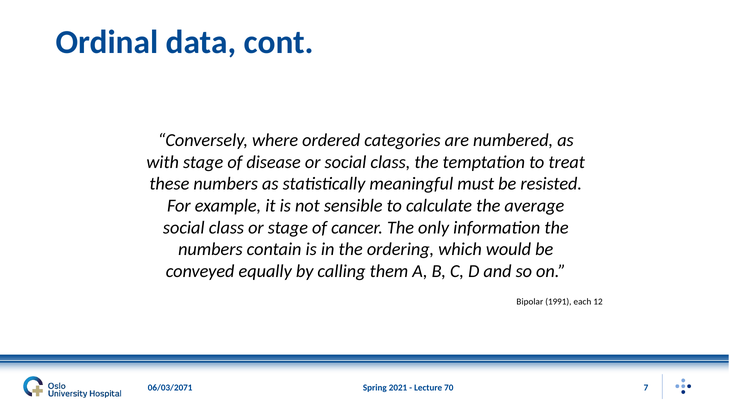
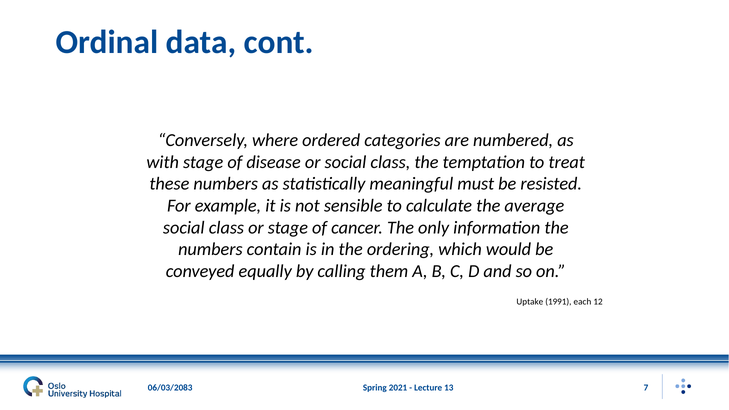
Bipolar: Bipolar -> Uptake (530, 302)
70: 70 -> 13 (449, 388)
06/03/2071: 06/03/2071 -> 06/03/2083 (170, 388)
